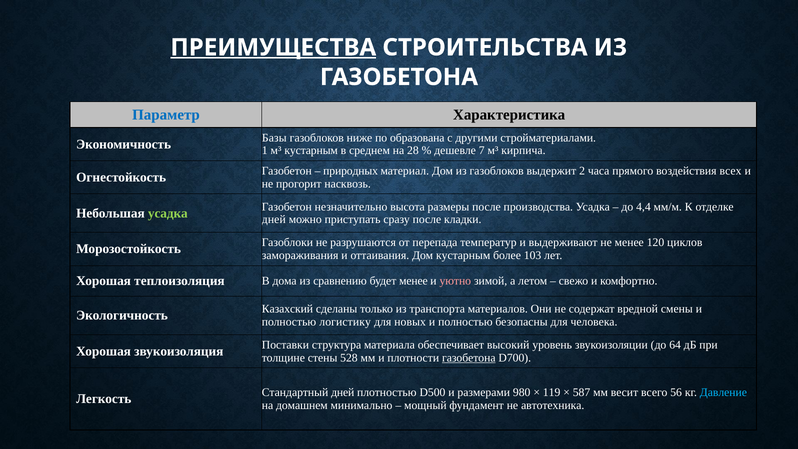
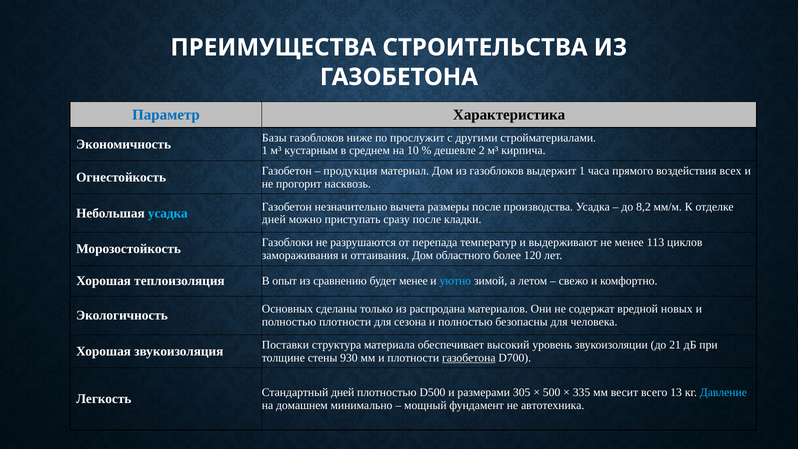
ПРЕИМУЩЕСТВА underline: present -> none (273, 47)
образована: образована -> прослужит (417, 138)
28: 28 -> 10 (413, 151)
7: 7 -> 2 (482, 151)
природных: природных -> продукция (350, 171)
выдержит 2: 2 -> 1 (582, 171)
усадка colour: light green -> light blue (168, 213)
высота: высота -> вычета (408, 207)
4,4: 4,4 -> 8,2 (643, 207)
120: 120 -> 113 (656, 243)
Дом кустарным: кустарным -> областного (463, 255)
103: 103 -> 120 (533, 255)
дома: дома -> опыт (285, 281)
уютно colour: pink -> light blue (455, 281)
Казахский: Казахский -> Основных (287, 309)
транспорта: транспорта -> распродана (437, 309)
смены: смены -> новых (677, 309)
полностью логистику: логистику -> плотности (345, 322)
новых: новых -> сезона (410, 322)
64: 64 -> 21 (675, 345)
528: 528 -> 930 (349, 358)
980: 980 -> 305 (522, 393)
119: 119 -> 500 (552, 393)
587: 587 -> 335 (581, 393)
56: 56 -> 13 (676, 393)
